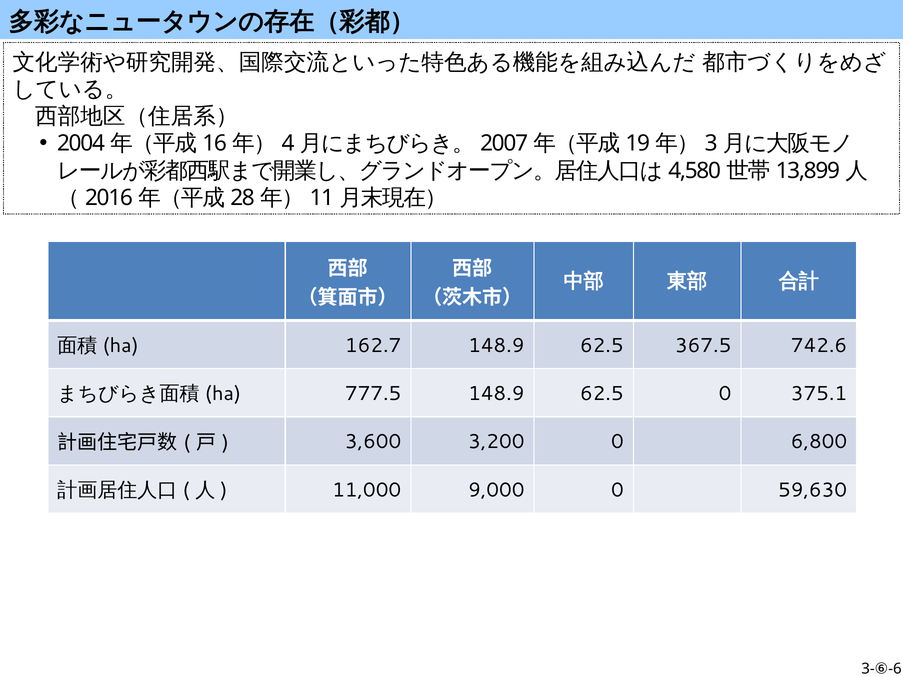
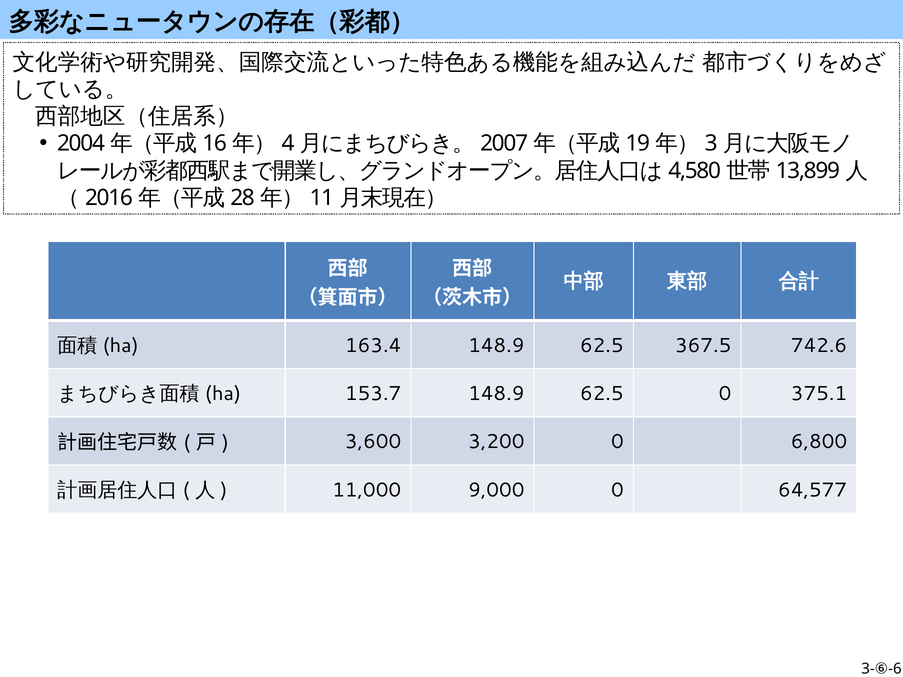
162.7: 162.7 -> 163.4 (373, 346)
777.5: 777.5 -> 153.7 (373, 394)
59,630: 59,630 -> 64,577 (813, 490)
